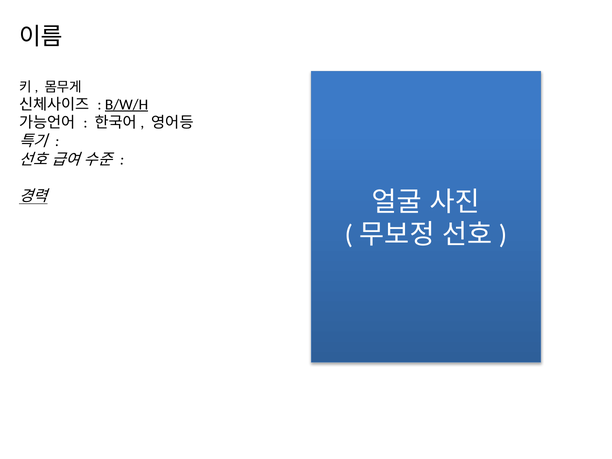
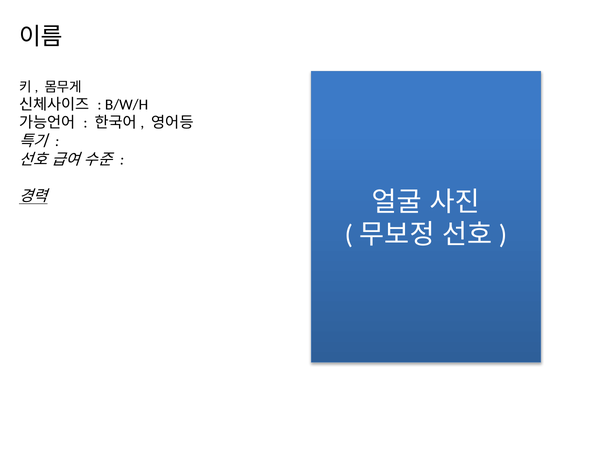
B/W/H underline: present -> none (127, 105)
